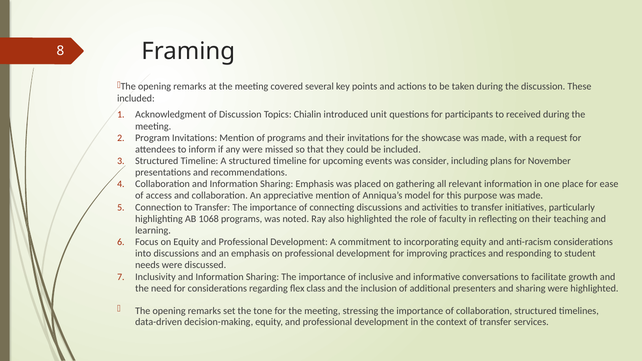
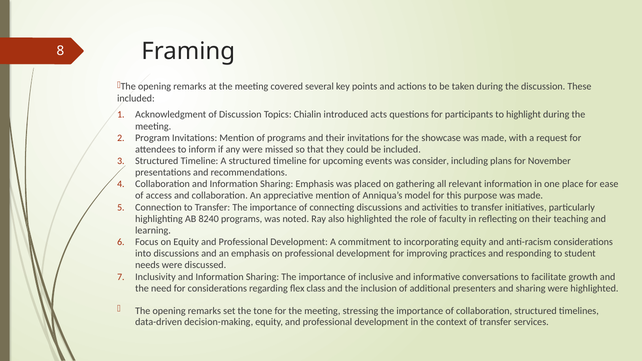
unit: unit -> acts (379, 115)
received: received -> highlight (524, 115)
1068: 1068 -> 8240 (209, 219)
